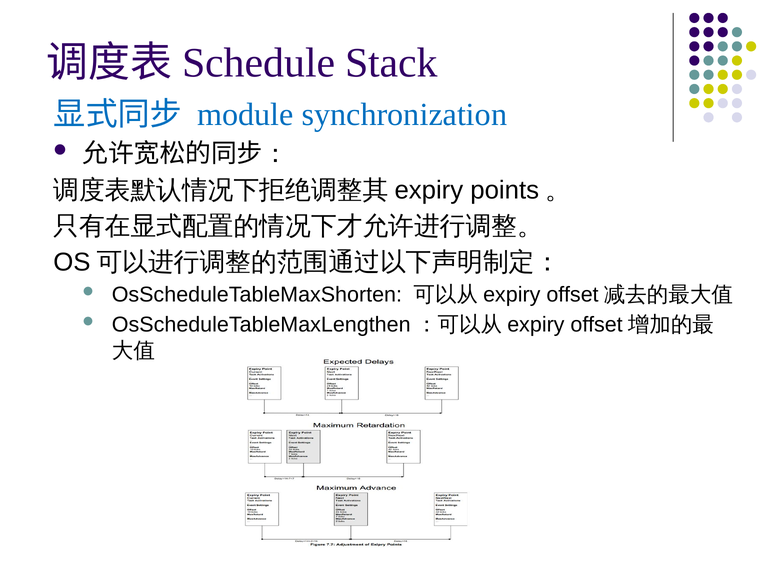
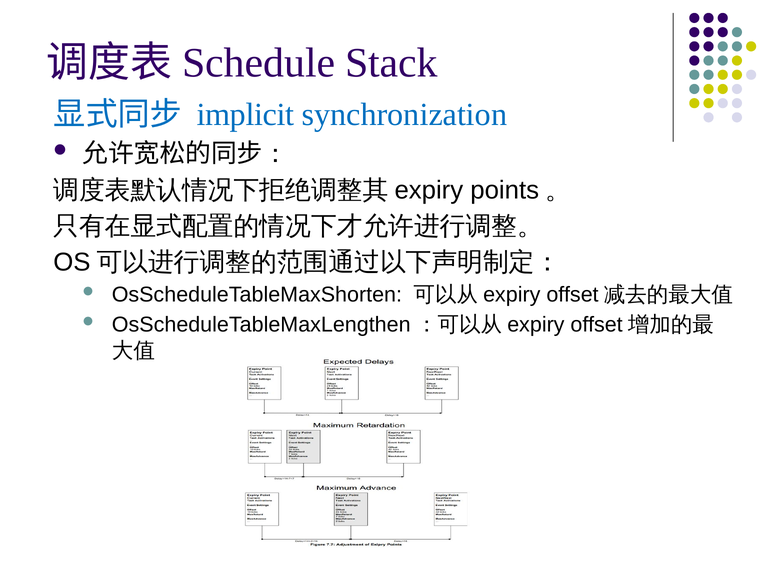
module: module -> implicit (245, 114)
